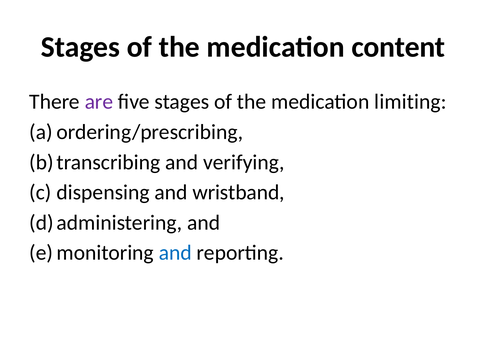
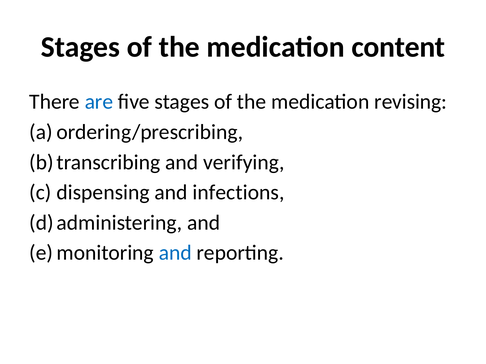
are colour: purple -> blue (99, 102)
limiting: limiting -> revising (411, 102)
wristband: wristband -> infections (238, 193)
